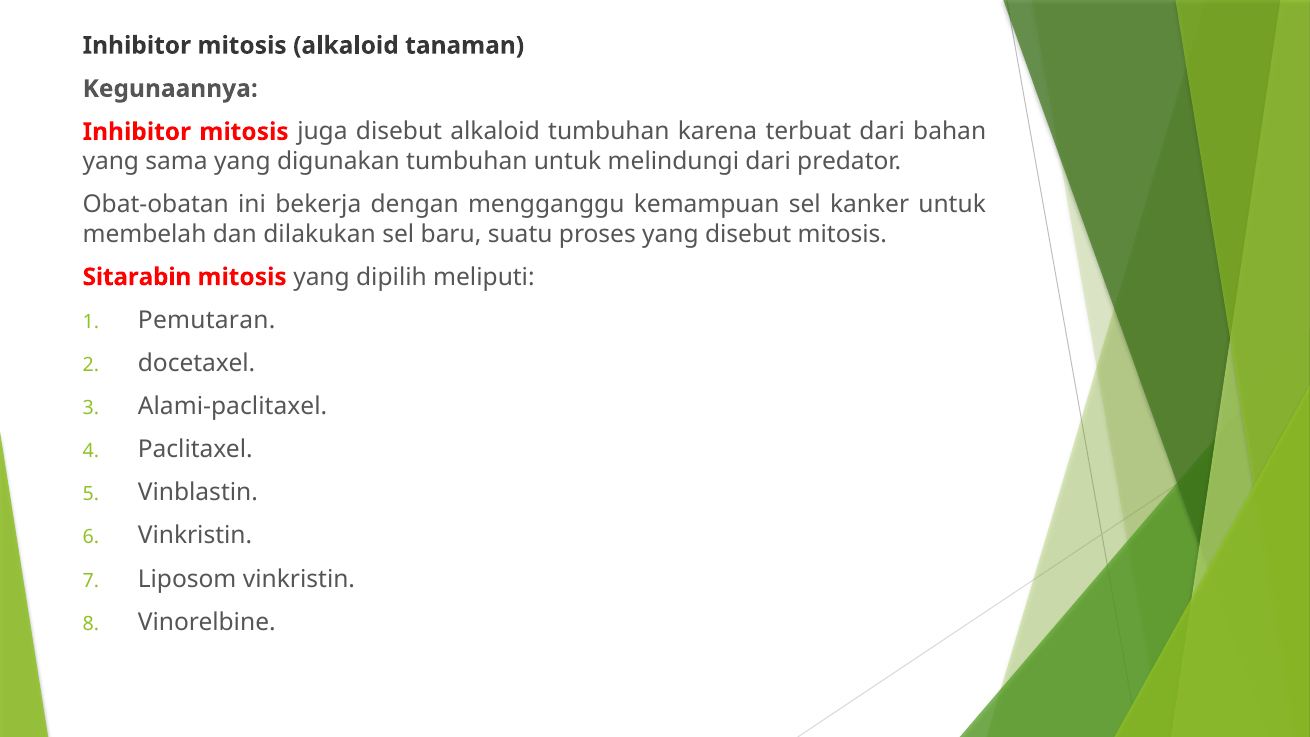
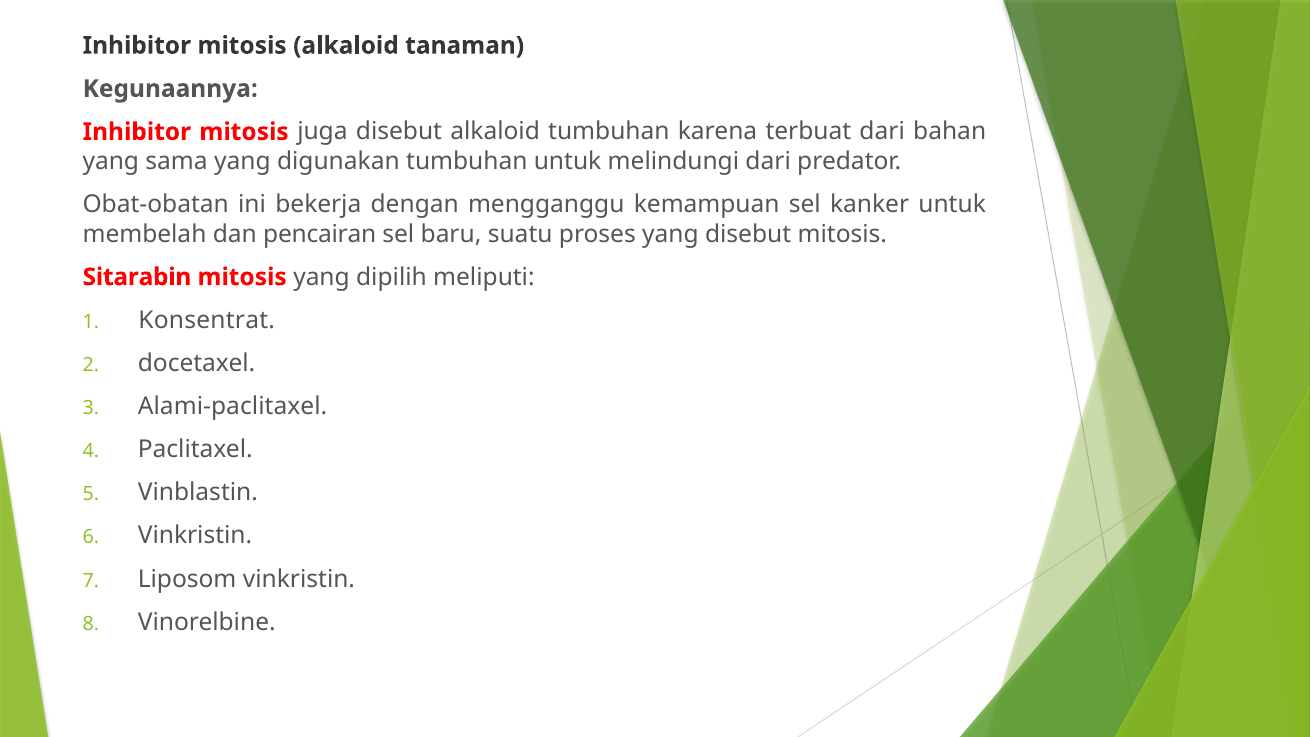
dilakukan: dilakukan -> pencairan (320, 234)
Pemutaran: Pemutaran -> Konsentrat (207, 320)
